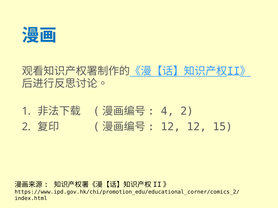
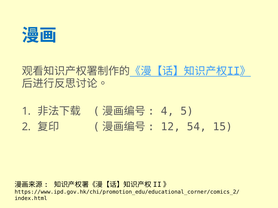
4 2: 2 -> 5 (187, 111)
12 12: 12 -> 54 (197, 127)
